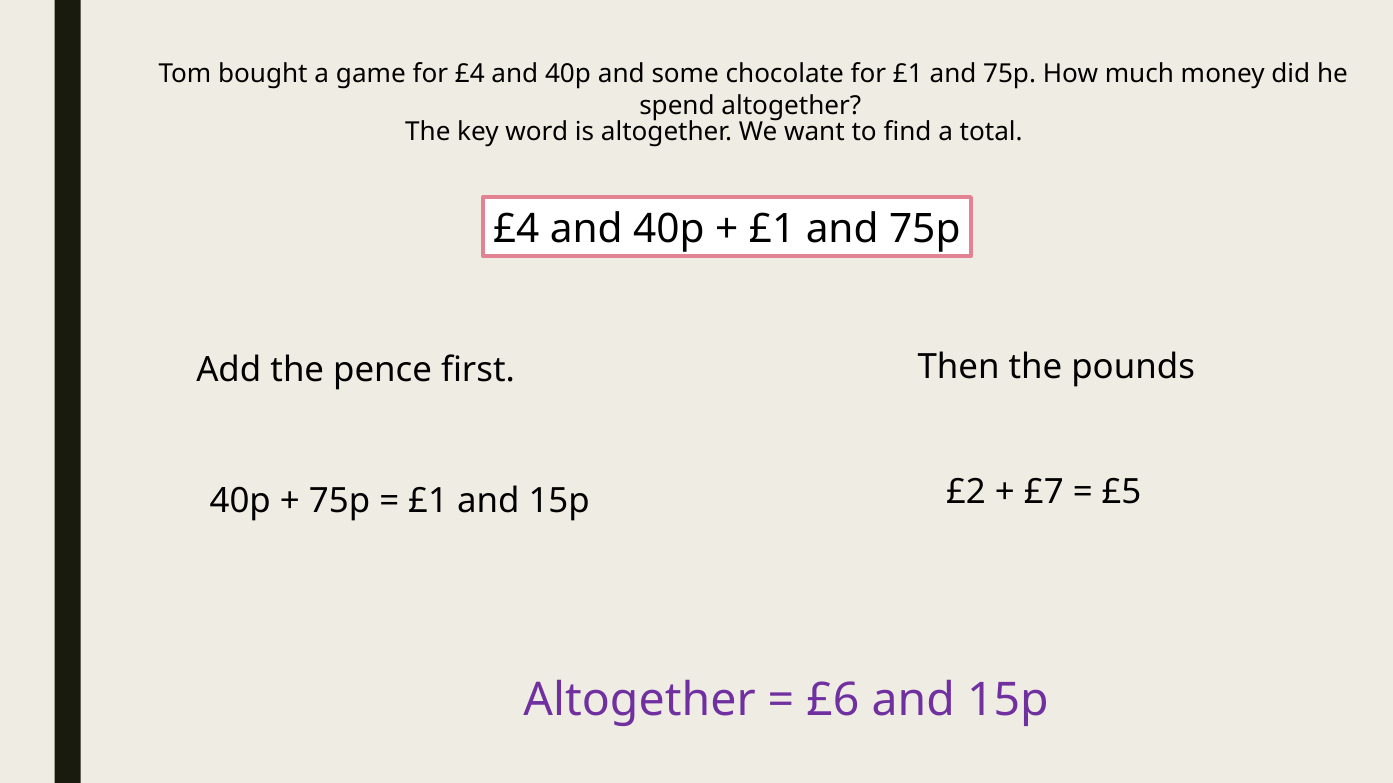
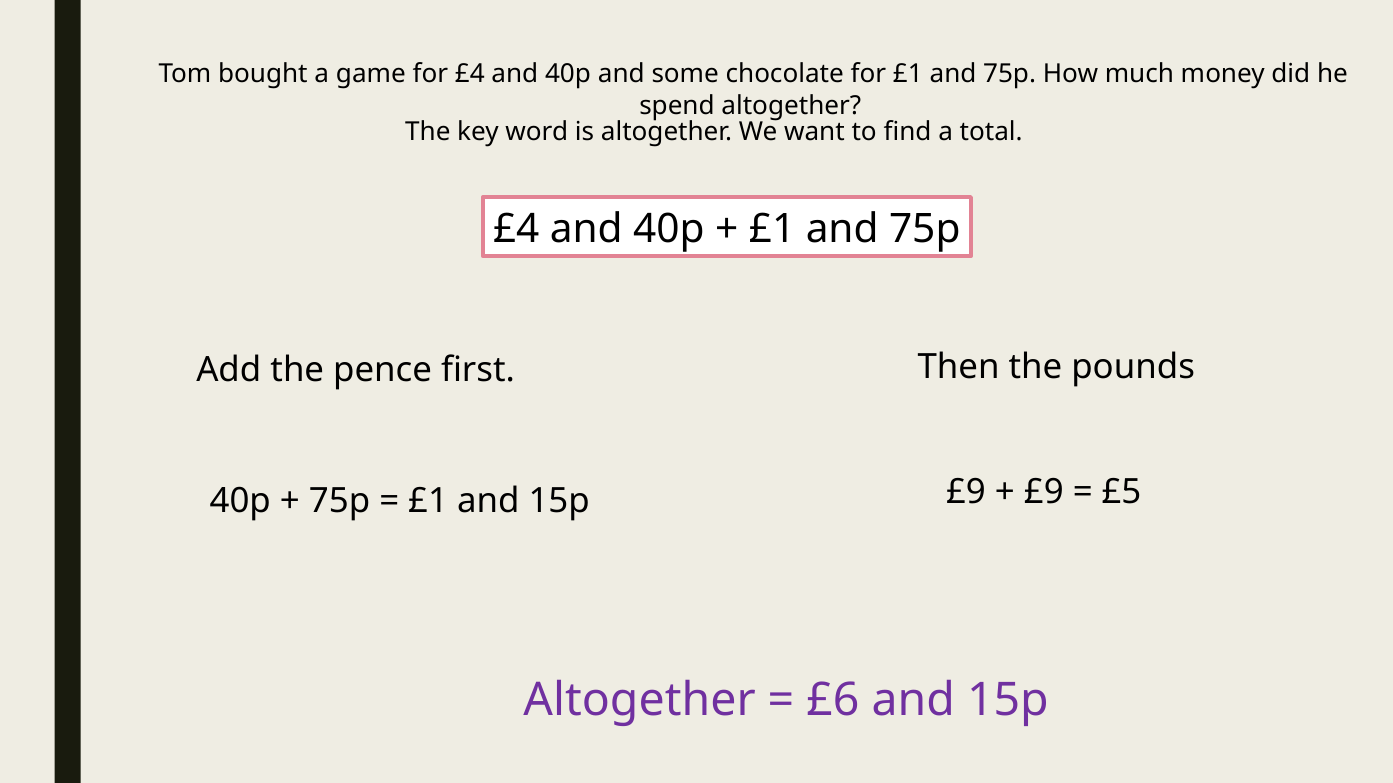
£2: £2 -> £9 (966, 492)
£7: £7 -> £9 (1044, 492)
